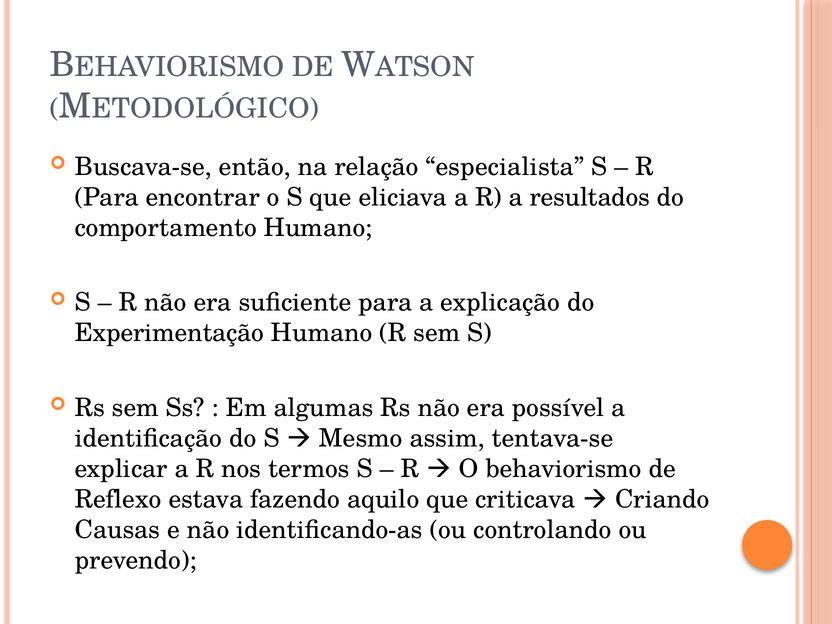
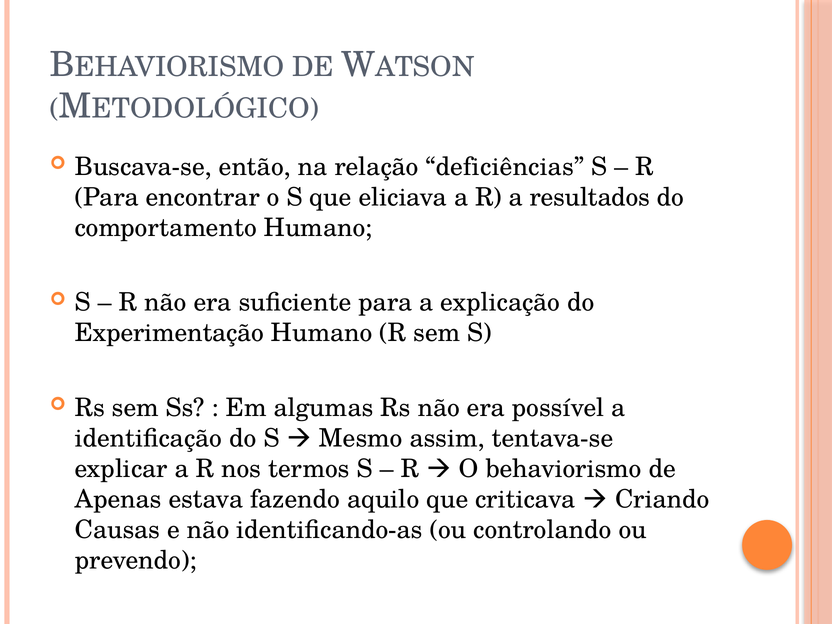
especialista: especialista -> deficiências (505, 167)
Reflexo: Reflexo -> Apenas (118, 499)
